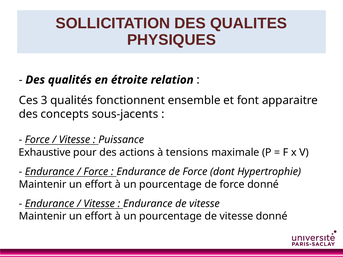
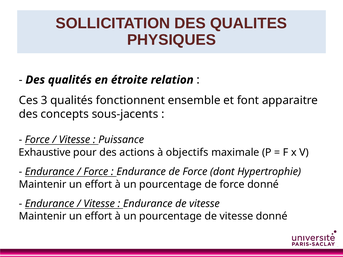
tensions: tensions -> objectifs (187, 152)
